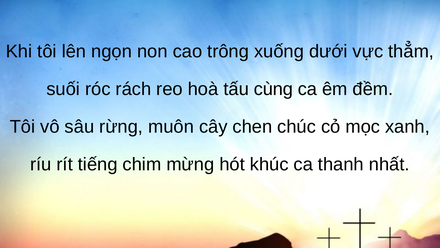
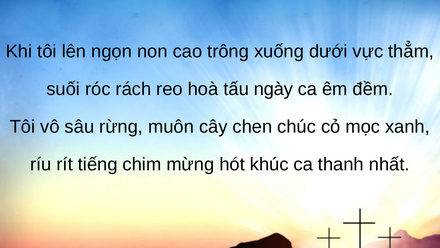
cùng: cùng -> ngày (273, 89)
